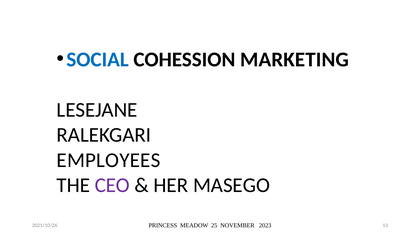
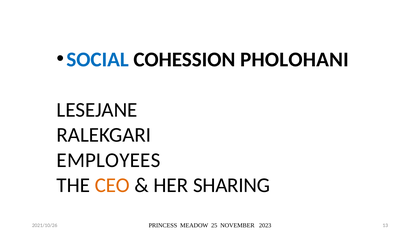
MARKETING: MARKETING -> PHOLOHANI (294, 60)
CEO colour: purple -> orange (112, 186)
MASEGO: MASEGO -> SHARING (232, 186)
